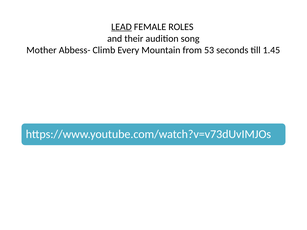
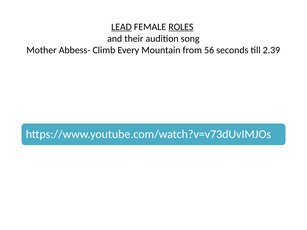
ROLES underline: none -> present (181, 27)
53: 53 -> 56 (209, 50)
1.45: 1.45 -> 2.39 (271, 50)
